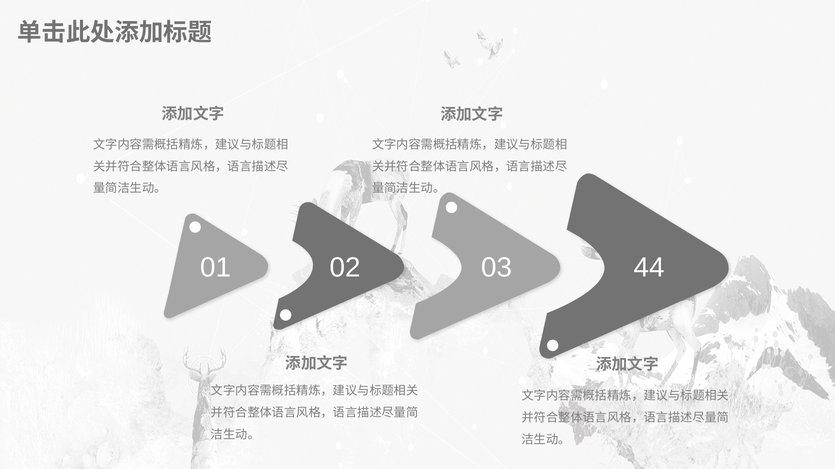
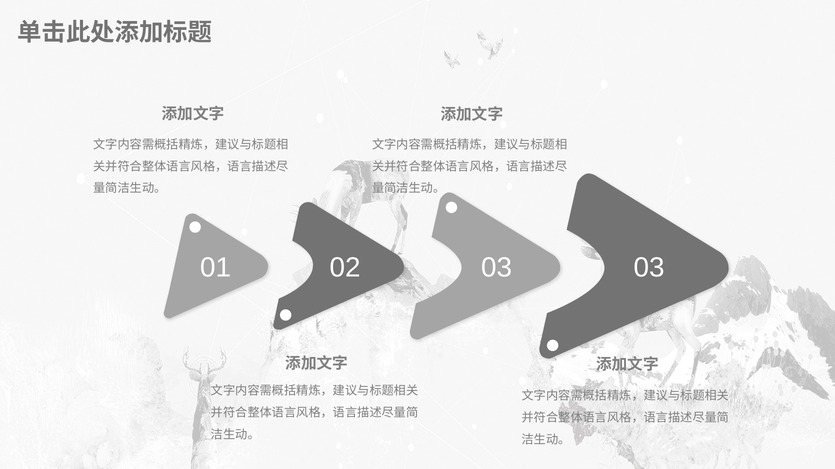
01 44: 44 -> 03 (649, 268)
